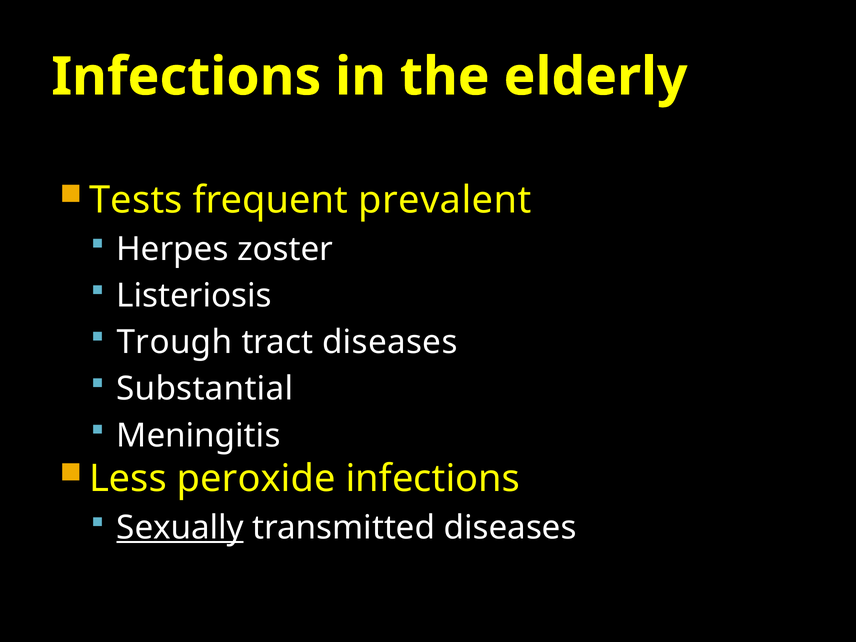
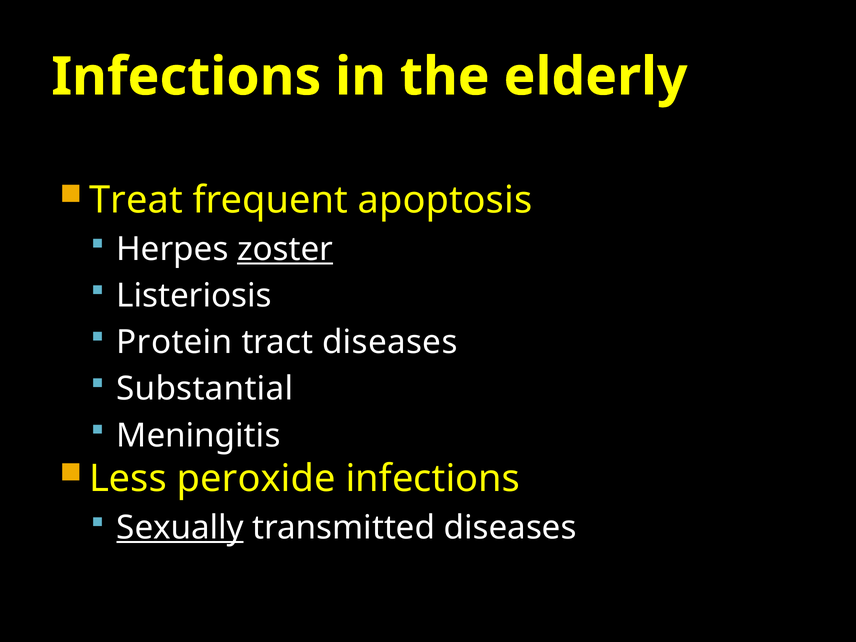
Tests: Tests -> Treat (136, 200)
prevalent: prevalent -> apoptosis (445, 200)
zoster underline: none -> present (285, 249)
Trough: Trough -> Protein (174, 342)
